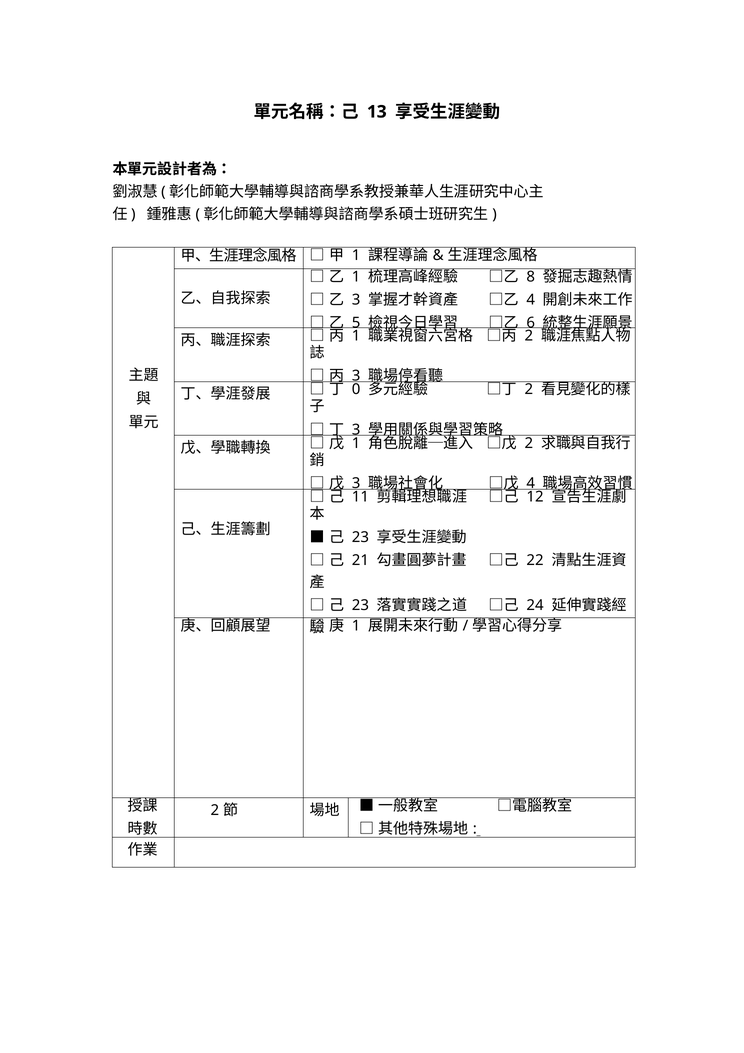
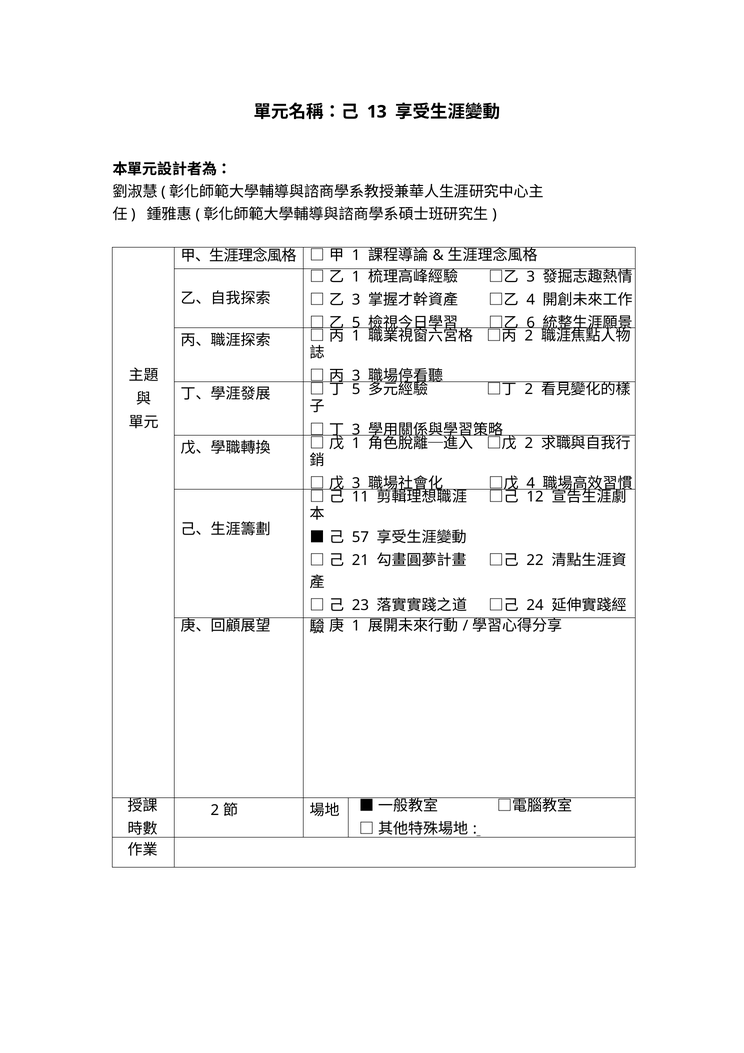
8: 8 -> 3 (531, 277)
0: 0 -> 5 (356, 390)
23: 23 -> 57 (360, 537)
